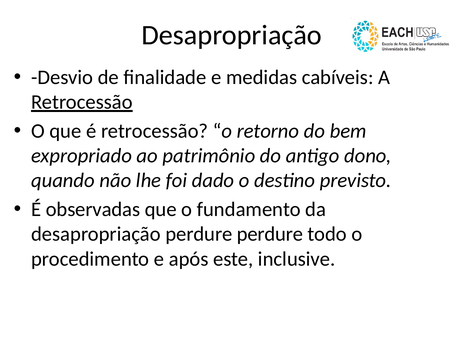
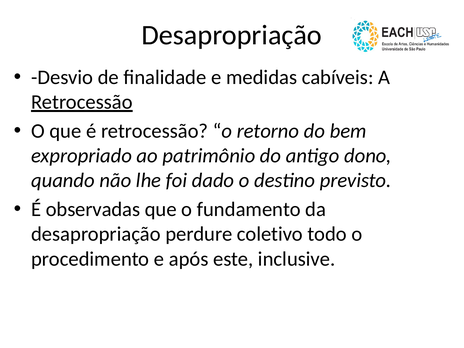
perdure perdure: perdure -> coletivo (270, 234)
